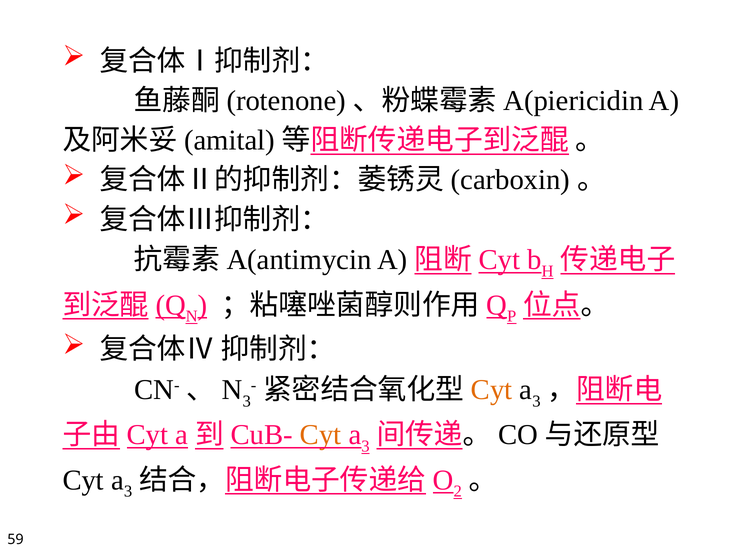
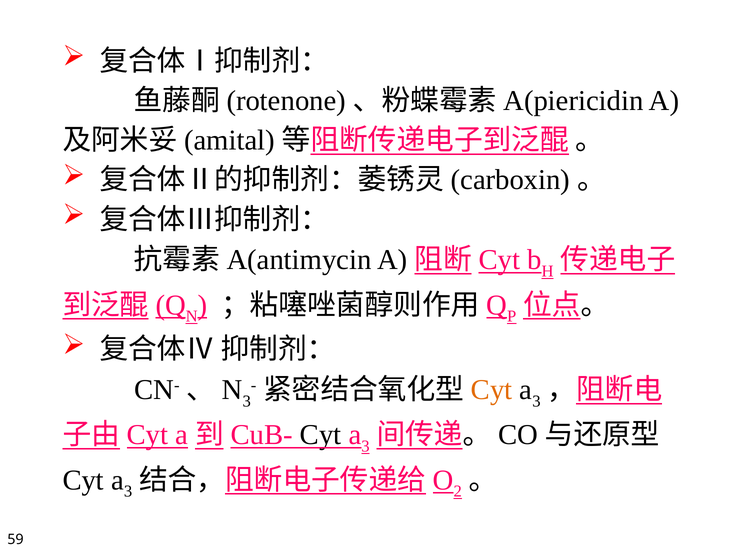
Cyt colour: orange -> black (321, 435)
